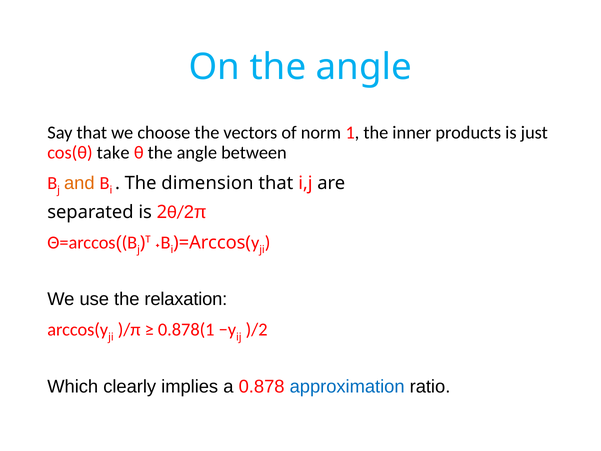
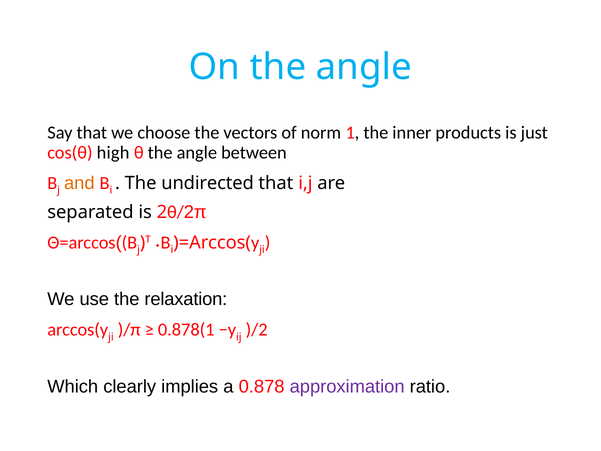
take: take -> high (113, 153)
dimension: dimension -> undirected (208, 183)
approximation colour: blue -> purple (347, 387)
